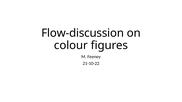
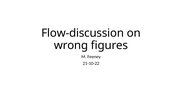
colour: colour -> wrong (71, 45)
